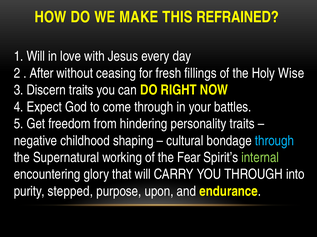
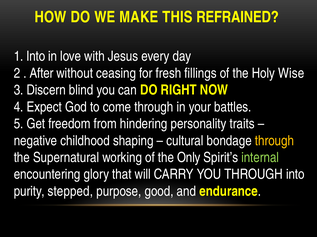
1 Will: Will -> Into (36, 57)
Discern traits: traits -> blind (81, 90)
through colour: light blue -> yellow (274, 141)
Fear: Fear -> Only (189, 158)
upon: upon -> good (159, 192)
